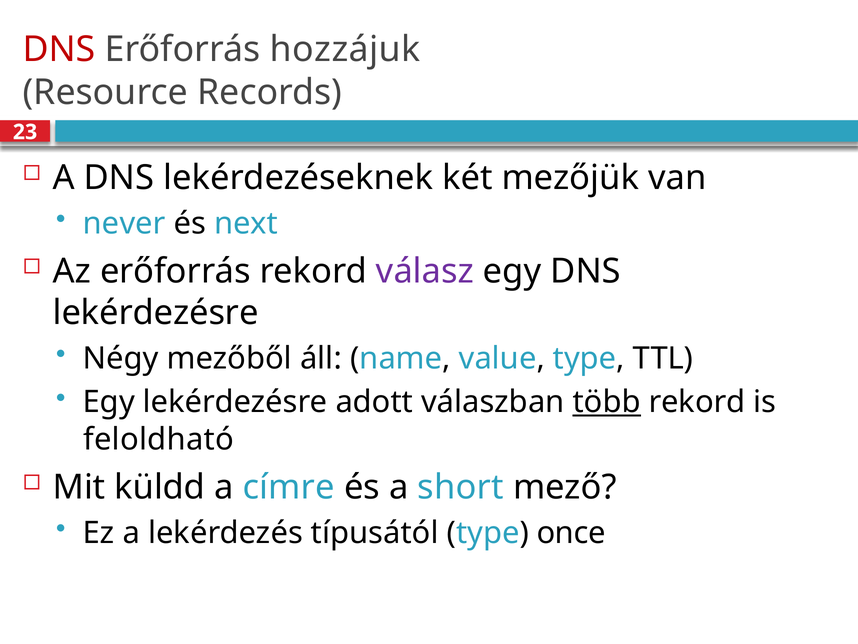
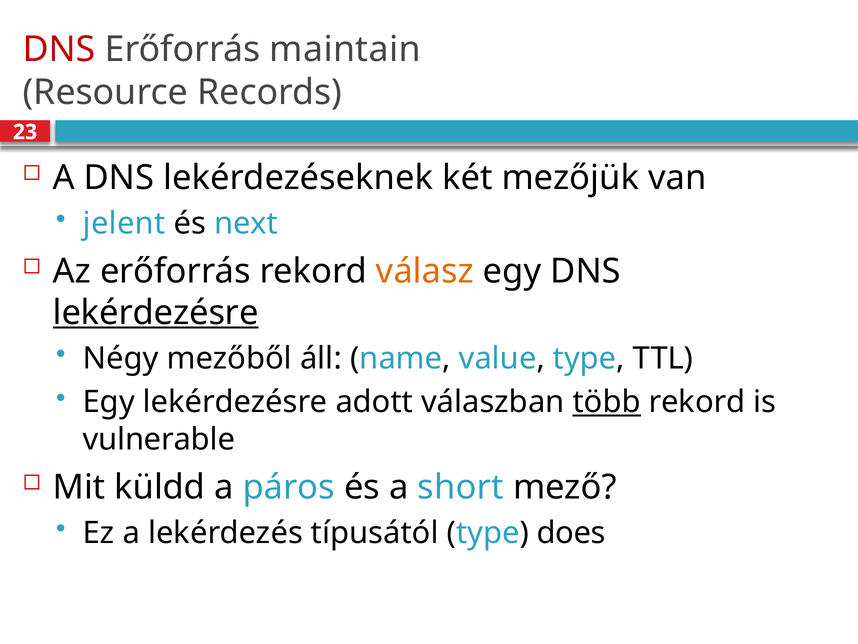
hozzájuk: hozzájuk -> maintain (345, 50)
never: never -> jelent (124, 223)
válasz colour: purple -> orange (425, 271)
lekérdezésre underline: none -> present (156, 313)
feloldható: feloldható -> vulnerable (159, 439)
címre: címre -> páros (289, 487)
once: once -> does (571, 533)
